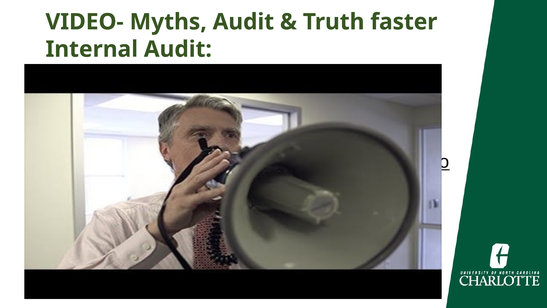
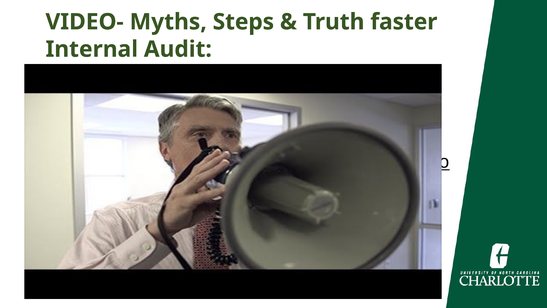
Myths Audit: Audit -> Steps (243, 22)
